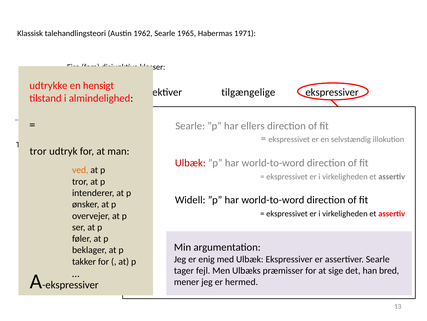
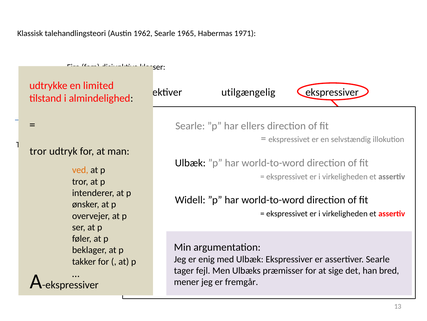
hensigt: hensigt -> limited (98, 85)
tilgængelige: tilgængelige -> utilgængelig (248, 92)
Ulbæk colour: red -> black (190, 163)
hermed: hermed -> fremgår (242, 281)
